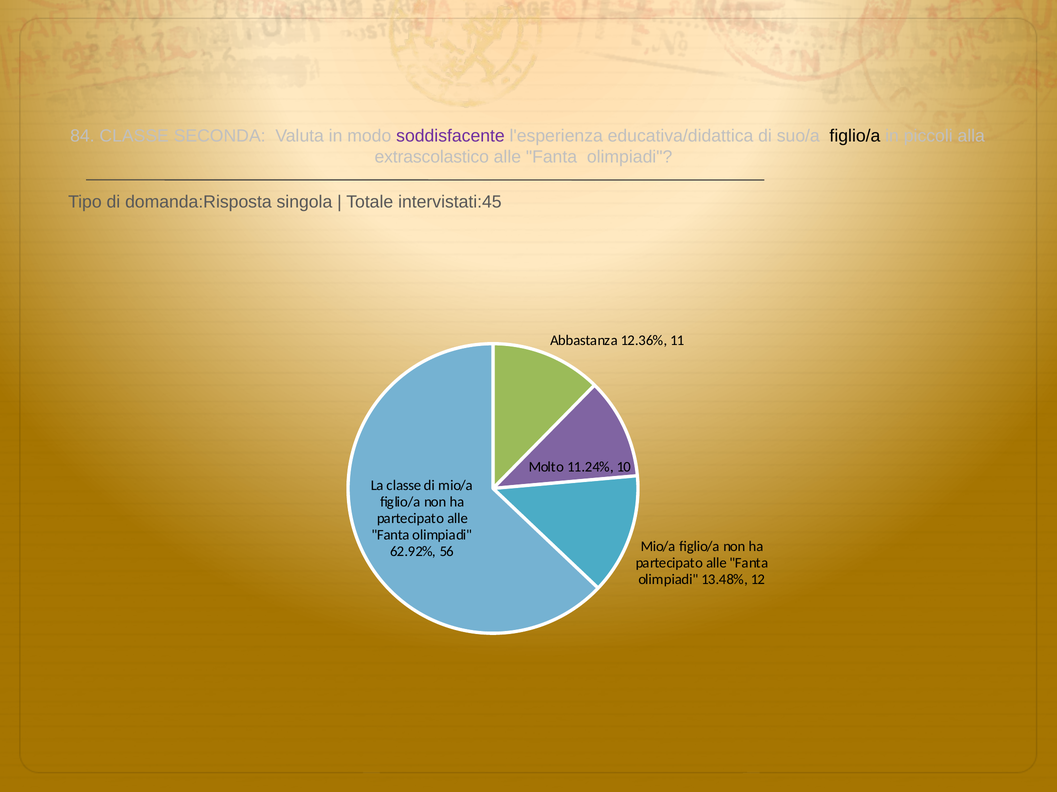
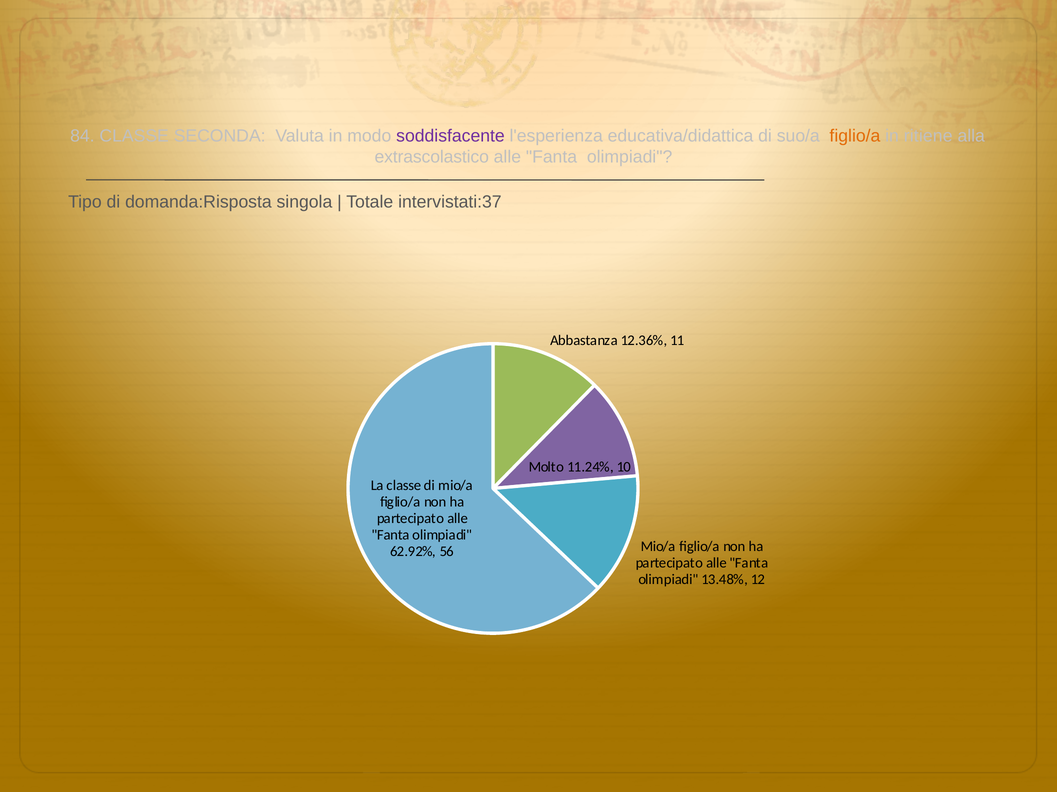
figlio/a colour: black -> orange (855, 136)
piccoli: piccoli -> ritiene (928, 136)
intervistati:45: intervistati:45 -> intervistati:37 (450, 202)
